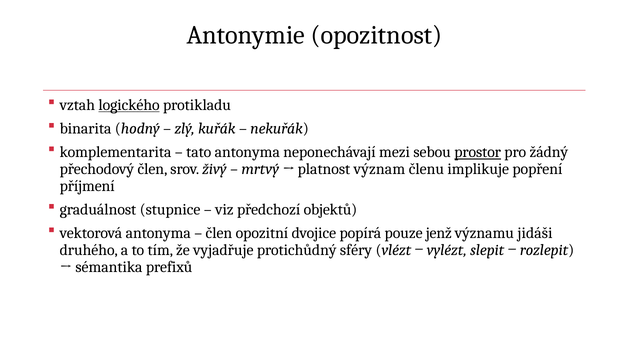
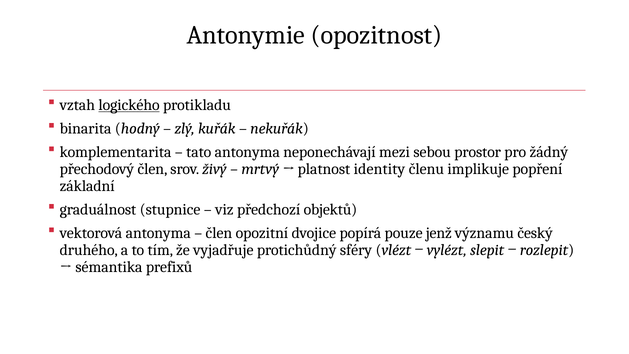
prostor underline: present -> none (478, 152)
význam: význam -> identity (379, 169)
příjmení: příjmení -> základní (87, 186)
jidáši: jidáši -> český (535, 233)
